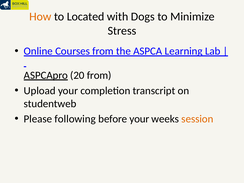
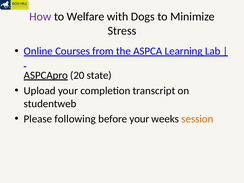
How colour: orange -> purple (40, 16)
Located: Located -> Welfare (86, 16)
20 from: from -> state (99, 75)
